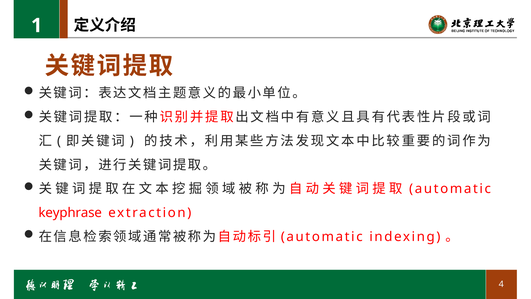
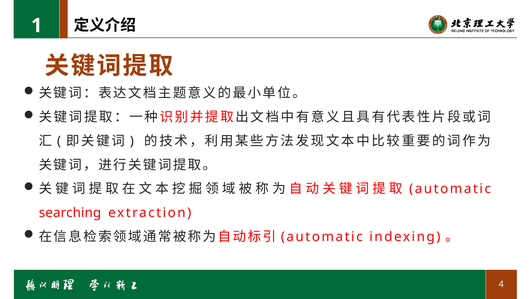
keyphrase: keyphrase -> searching (70, 213)
